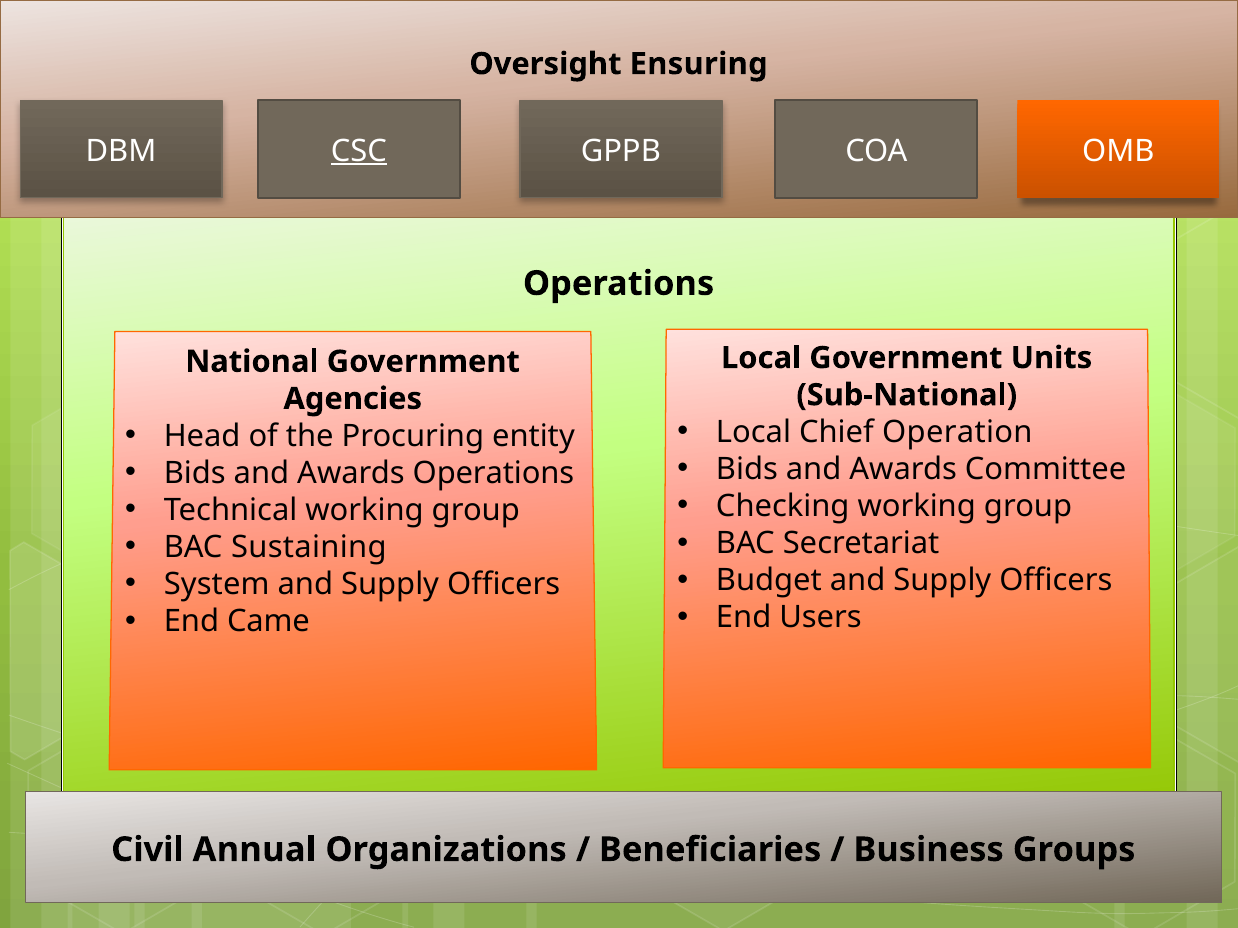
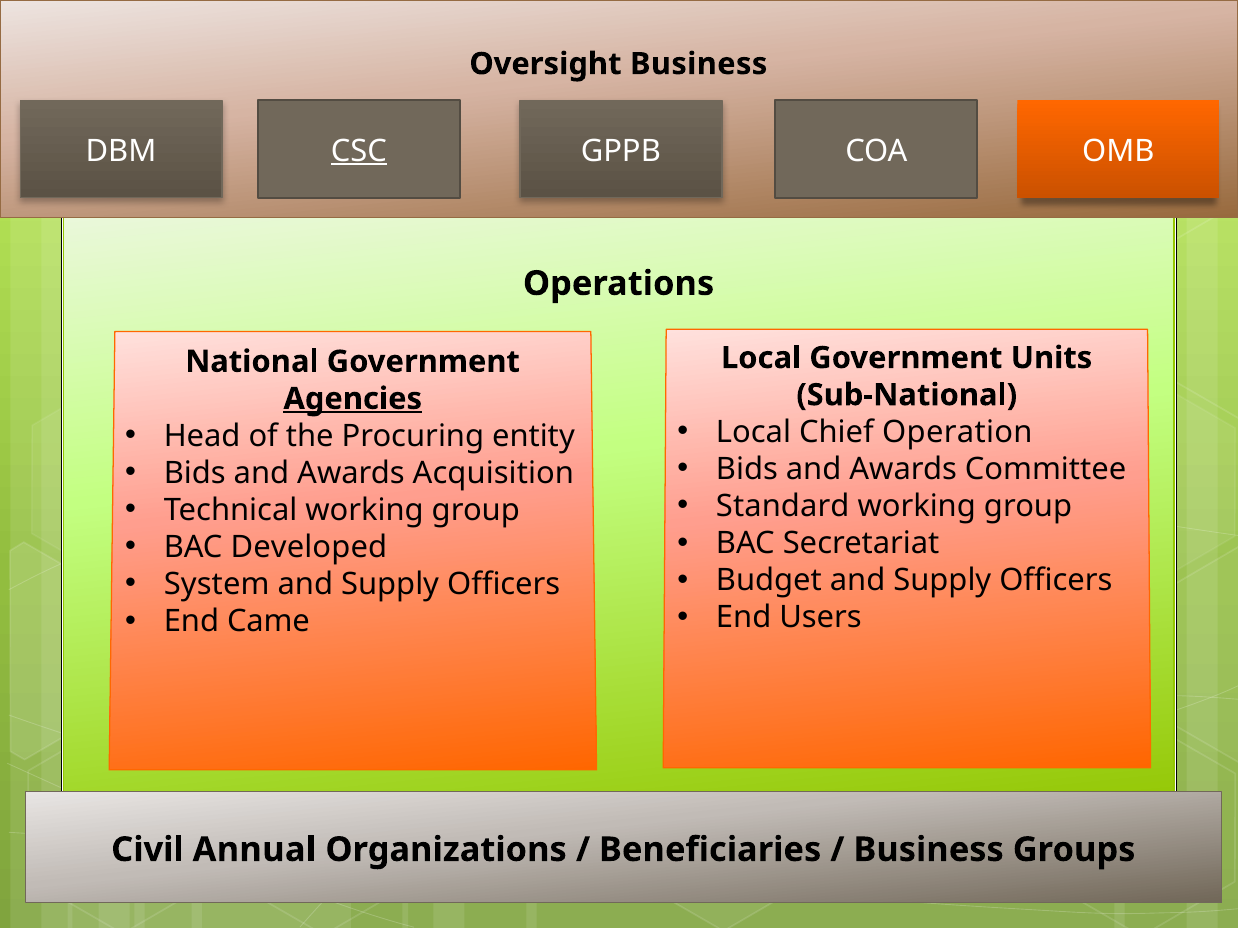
Oversight Ensuring: Ensuring -> Business (699, 64)
Agencies underline: none -> present (353, 399)
Awards Operations: Operations -> Acquisition (493, 473)
Checking: Checking -> Standard (783, 507)
Sustaining: Sustaining -> Developed (309, 548)
